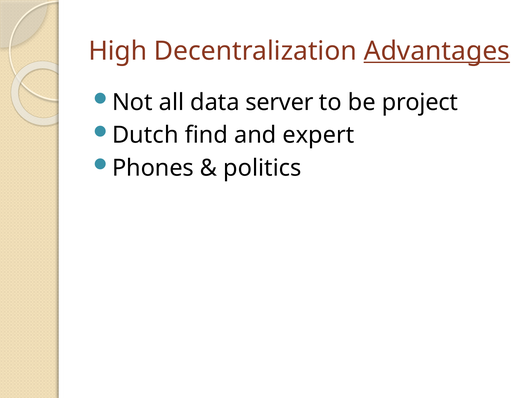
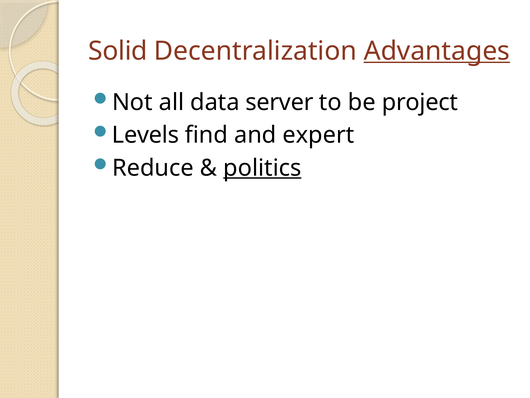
High: High -> Solid (118, 51)
Dutch: Dutch -> Levels (145, 135)
Phones: Phones -> Reduce (153, 168)
politics underline: none -> present (262, 168)
